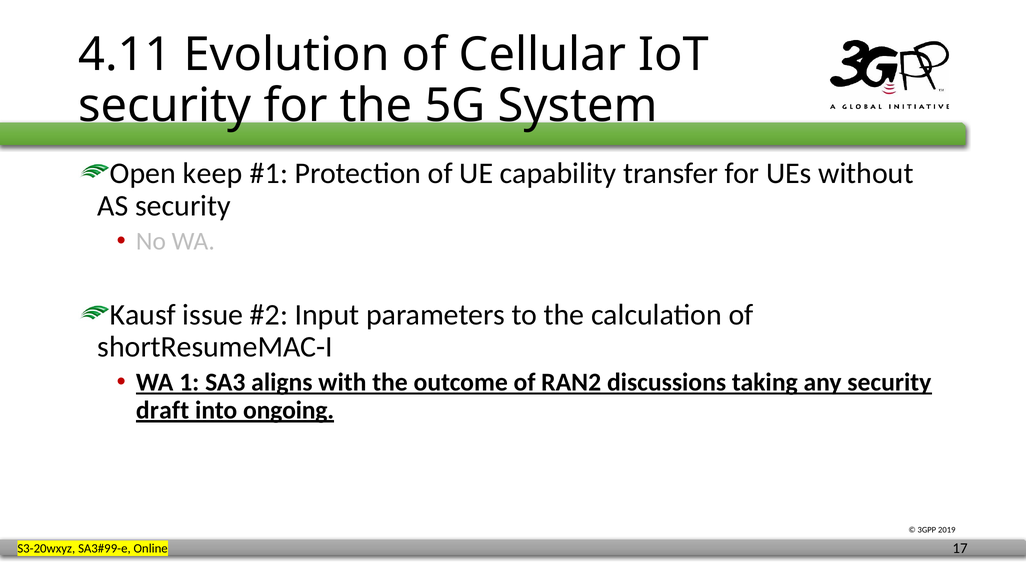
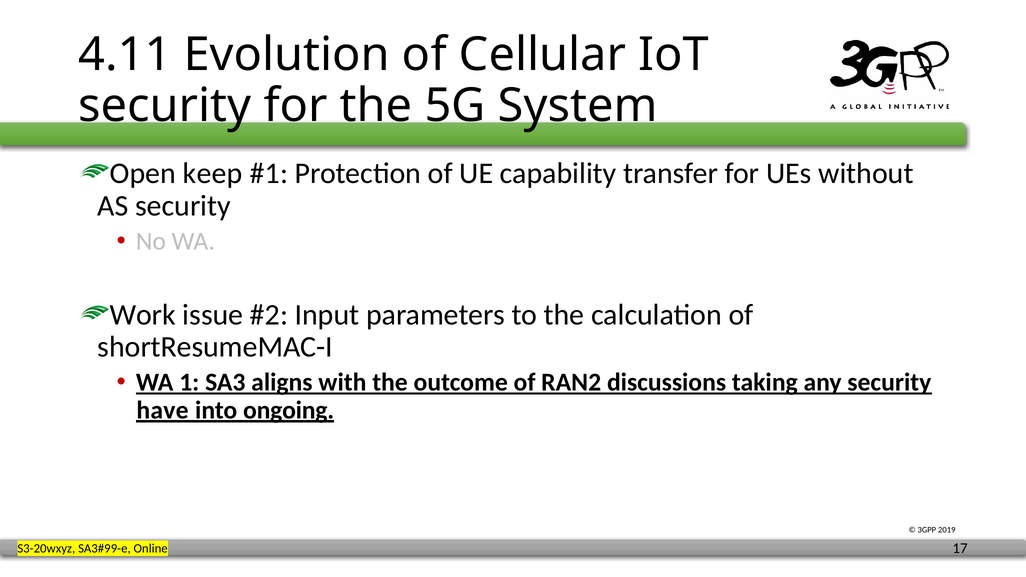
Kausf: Kausf -> Work (143, 315)
draft: draft -> have (163, 410)
